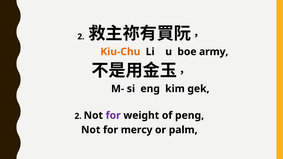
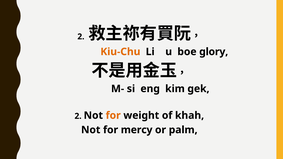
army: army -> glory (214, 52)
for colour: purple -> orange (113, 116)
peng: peng -> khah (190, 116)
